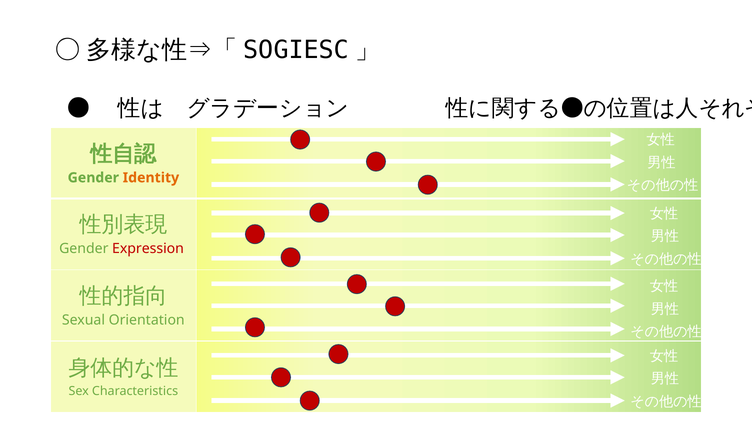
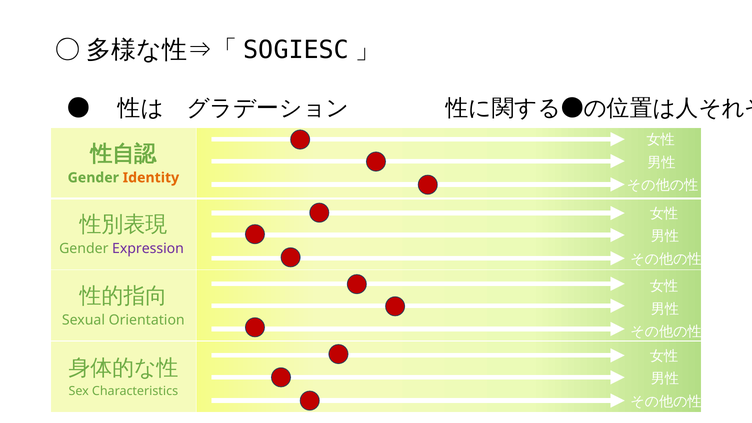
Expression colour: red -> purple (148, 249)
